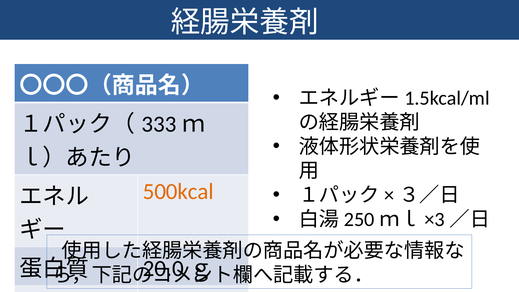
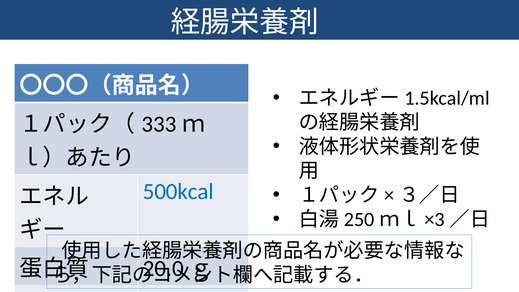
500kcal colour: orange -> blue (178, 192)
